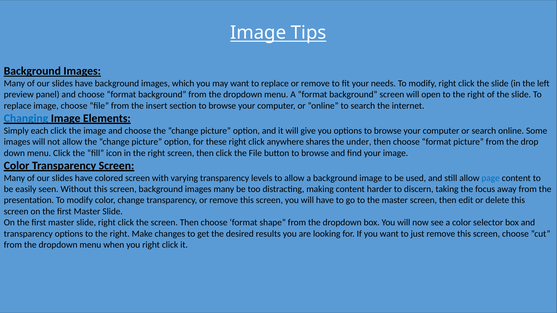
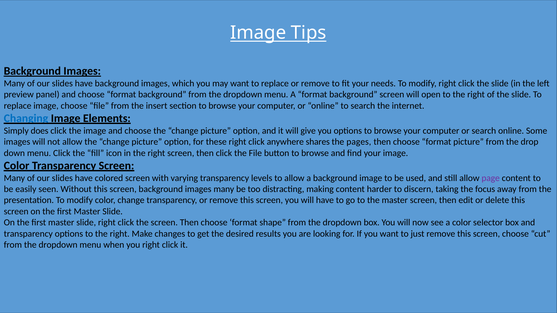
each: each -> does (40, 131)
under: under -> pages (359, 142)
page colour: blue -> purple (491, 178)
